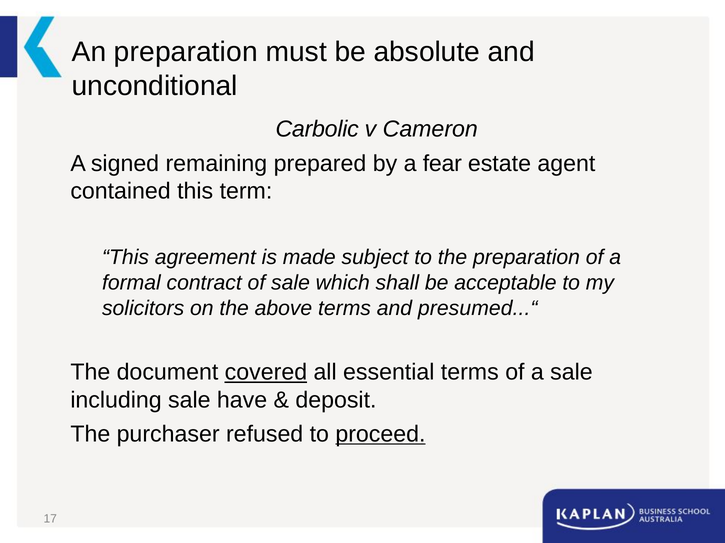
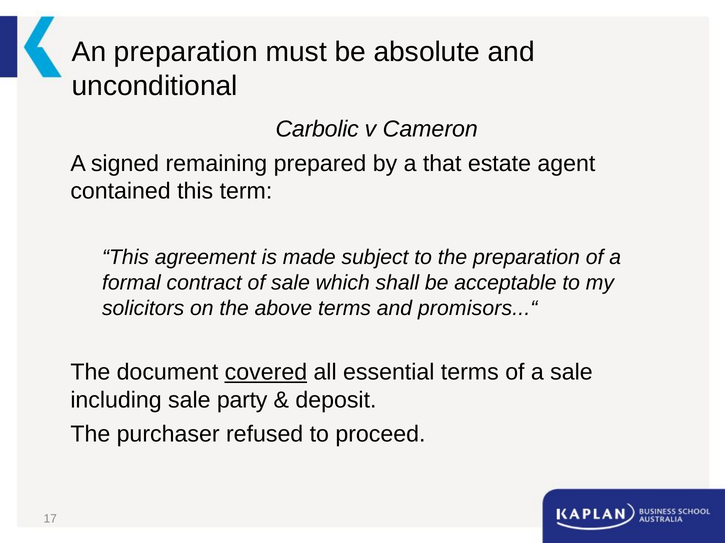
fear: fear -> that (442, 164)
presumed...“: presumed...“ -> promisors...“ (478, 309)
have: have -> party (242, 400)
proceed underline: present -> none (380, 435)
